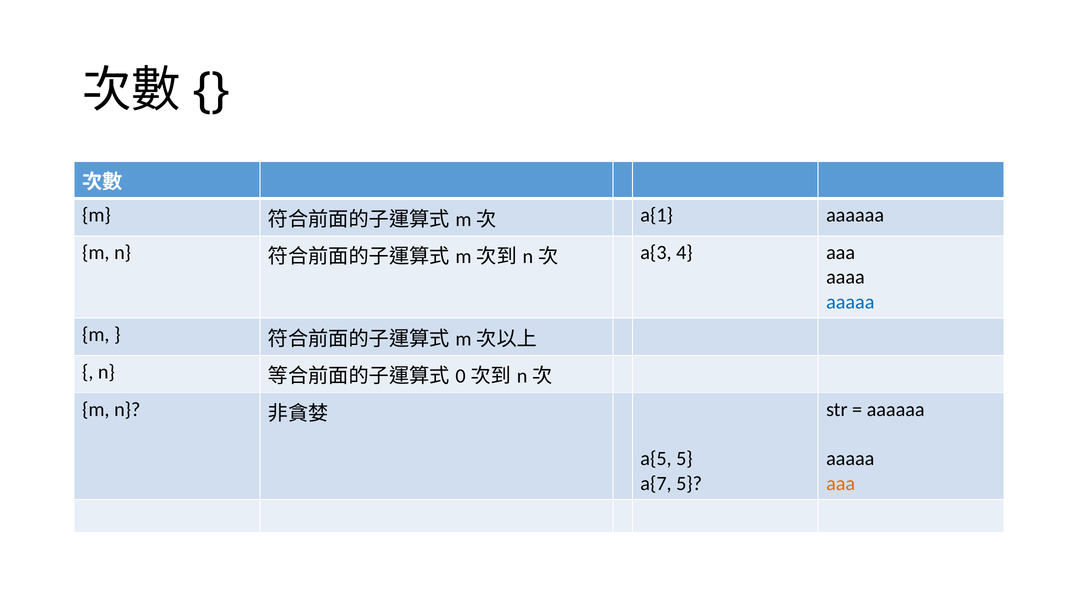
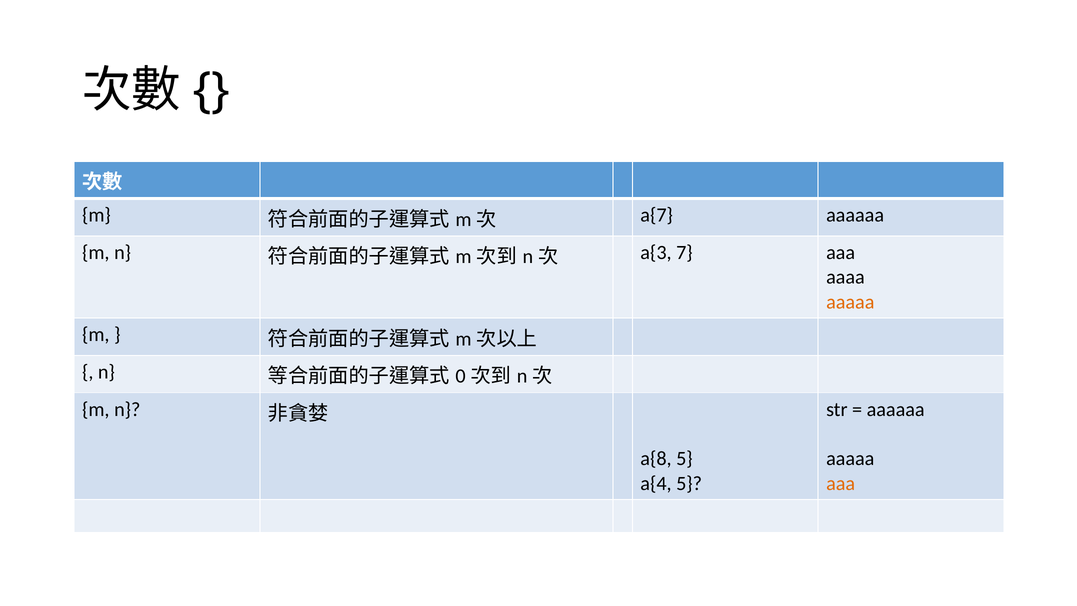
a{1: a{1 -> a{7 (657, 215)
4: 4 -> 7 (684, 253)
aaaaa colour: blue -> orange (850, 302)
a{5: a{5 -> a{8 (656, 459)
a{7: a{7 -> a{4 (656, 483)
